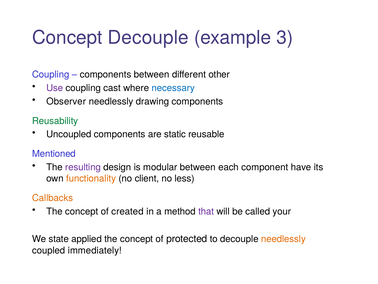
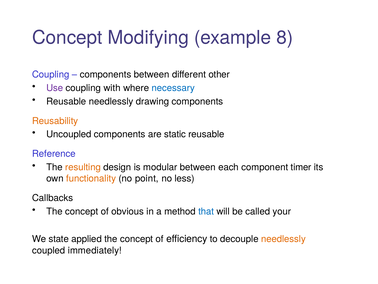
Concept Decouple: Decouple -> Modifying (148, 38)
3: 3 -> 8 (285, 38)
cast: cast -> with (112, 88)
Observer: Observer -> Reusable (66, 101)
Reusability colour: green -> orange (55, 121)
Mentioned: Mentioned -> Reference (54, 154)
resulting colour: purple -> orange (83, 167)
have: have -> timer (301, 167)
client: client -> point (147, 178)
Callbacks colour: orange -> black (53, 198)
created: created -> obvious (128, 211)
that colour: purple -> blue (206, 211)
protected: protected -> efficiency (187, 238)
